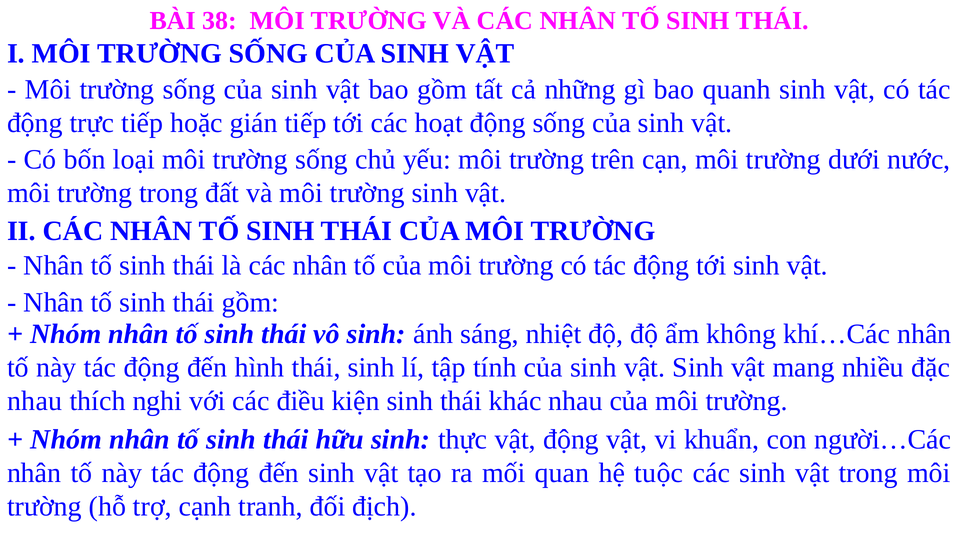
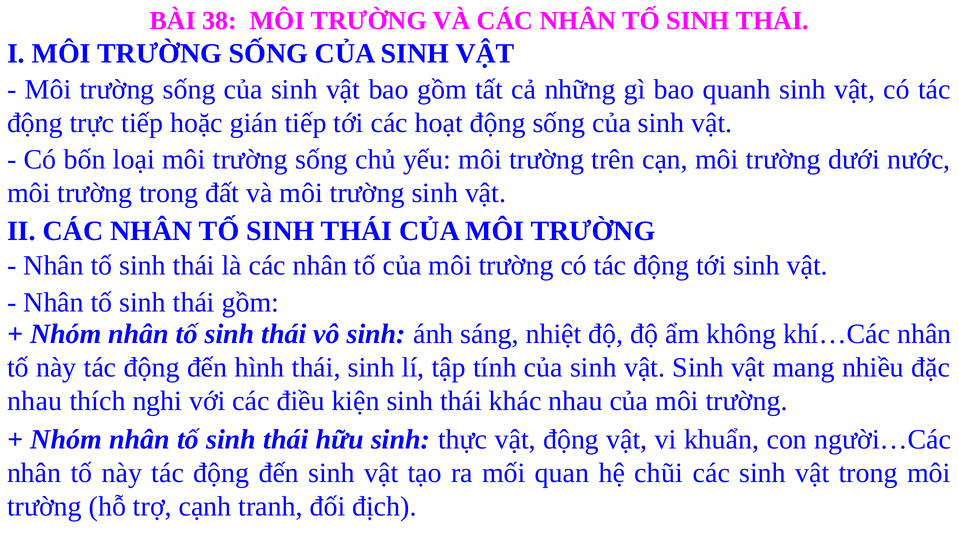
tuộc: tuộc -> chũi (659, 474)
